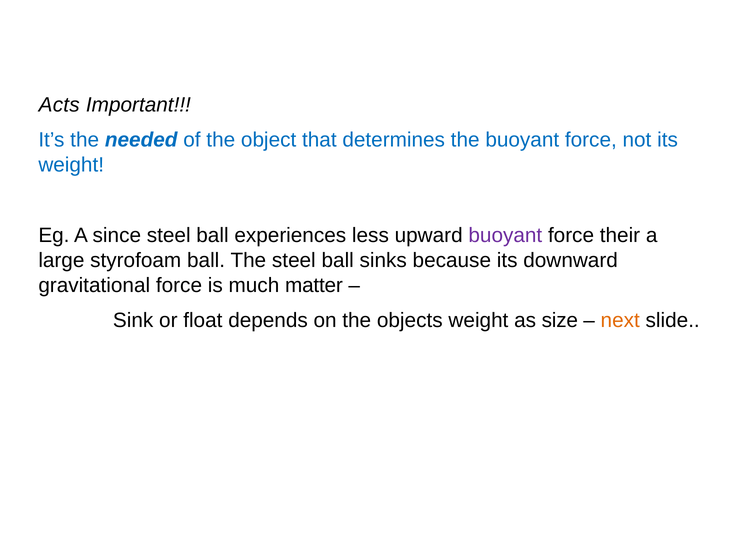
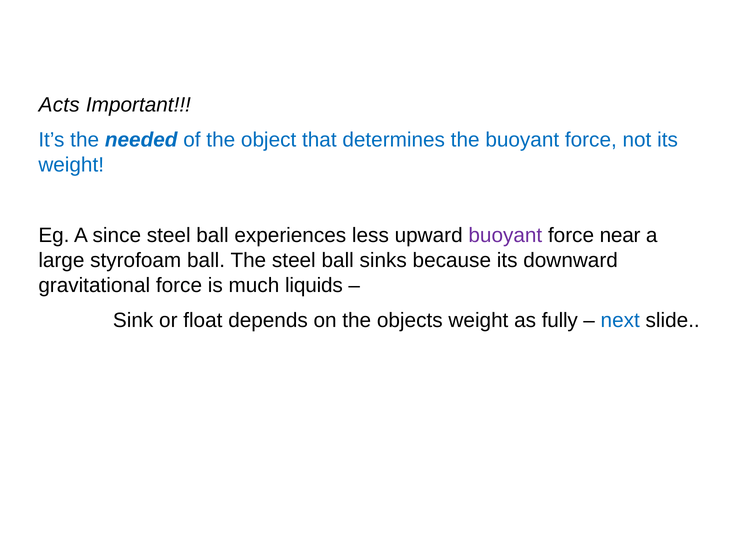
their: their -> near (620, 235)
matter: matter -> liquids (314, 285)
size: size -> fully (560, 320)
next colour: orange -> blue (620, 320)
